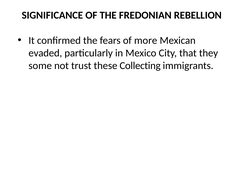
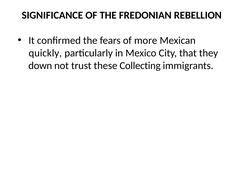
evaded: evaded -> quickly (45, 53)
some: some -> down (40, 66)
